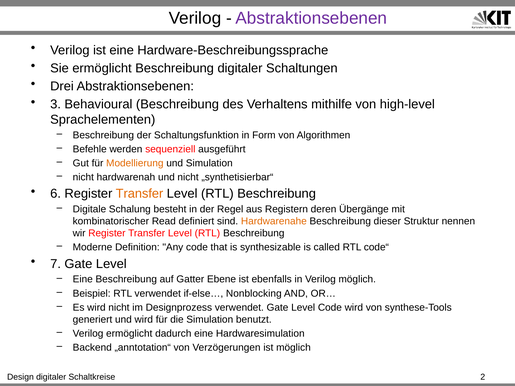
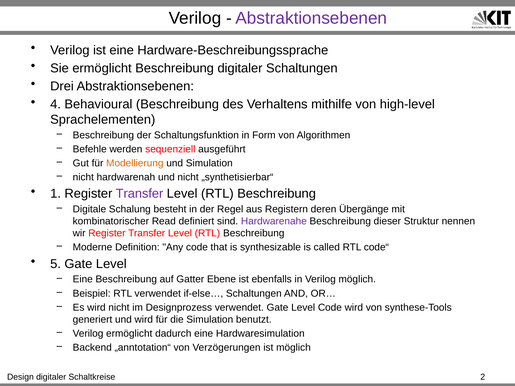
3: 3 -> 4 (56, 104)
6: 6 -> 1 (56, 194)
Transfer colour: orange -> purple (139, 194)
Hardwarenahe colour: orange -> purple (274, 221)
7: 7 -> 5 (56, 264)
if-else… Nonblocking: Nonblocking -> Schaltungen (254, 294)
